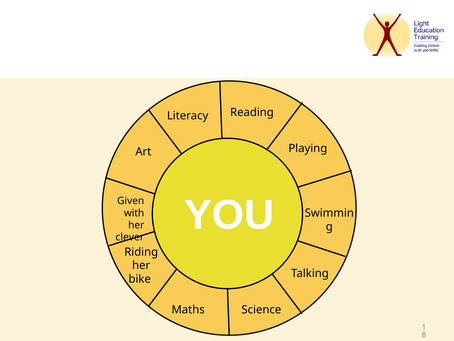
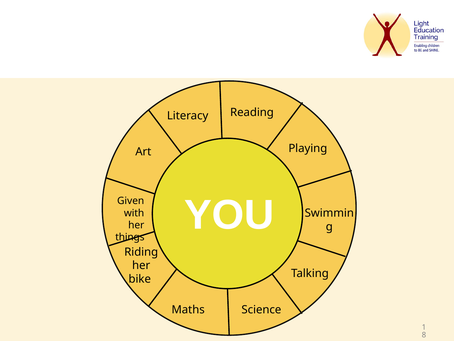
clever: clever -> things (130, 237)
